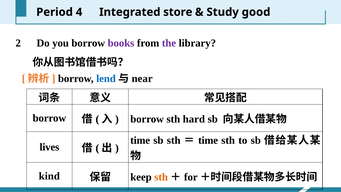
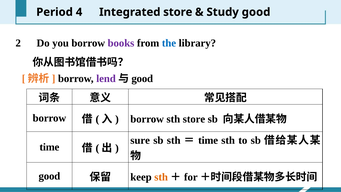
the colour: purple -> blue (169, 43)
lend colour: blue -> purple (106, 79)
near: near -> good (142, 79)
sth hard: hard -> store (194, 119)
time: time -> sure (140, 140)
lives: lives -> time (49, 147)
kind: kind -> good (49, 176)
